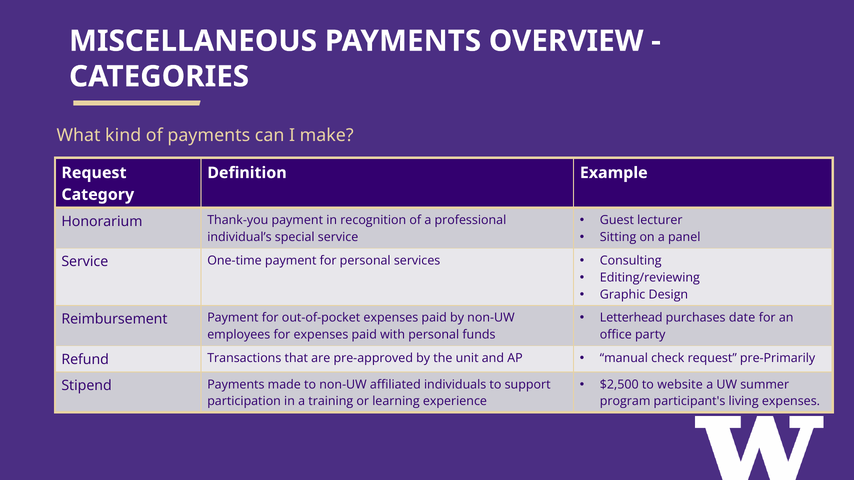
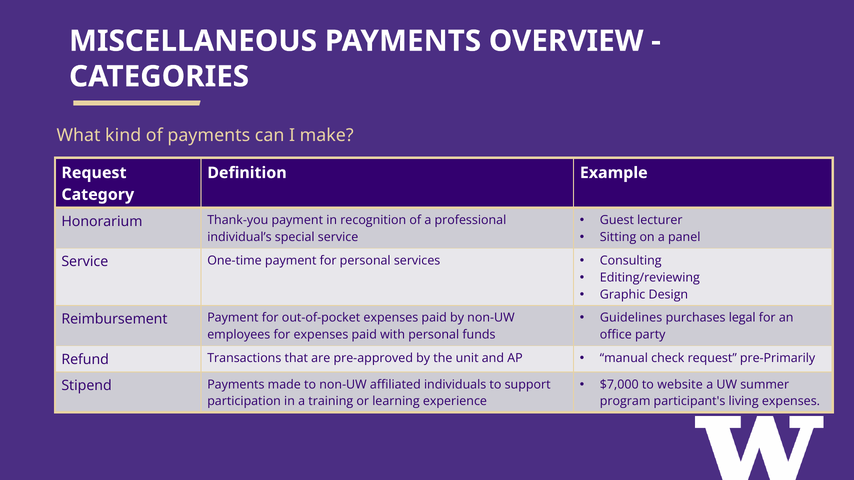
Letterhead: Letterhead -> Guidelines (631, 318)
date: date -> legal (742, 318)
$2,500: $2,500 -> $7,000 (619, 385)
